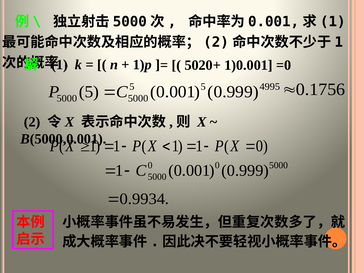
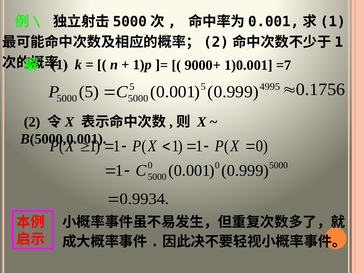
5020+: 5020+ -> 9000+ (203, 65)
=0: =0 -> =7 (284, 65)
